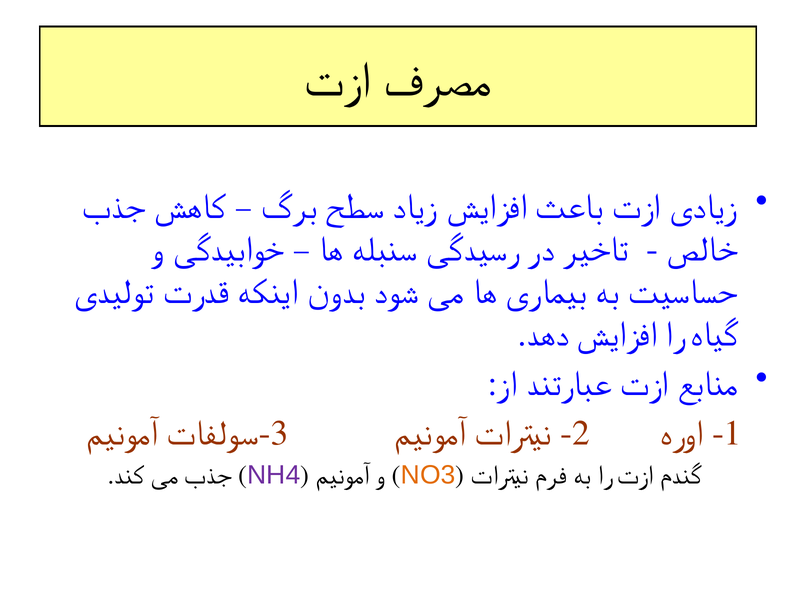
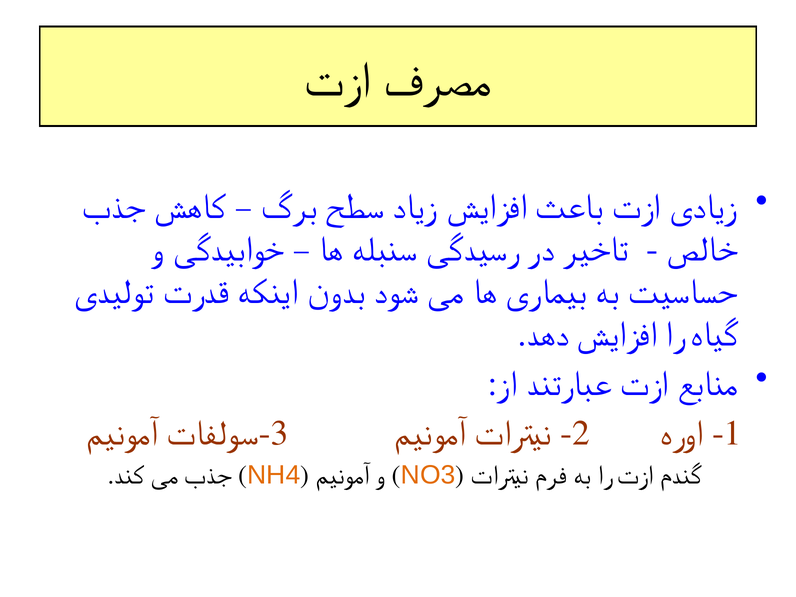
NH4 colour: purple -> orange (274, 475)
